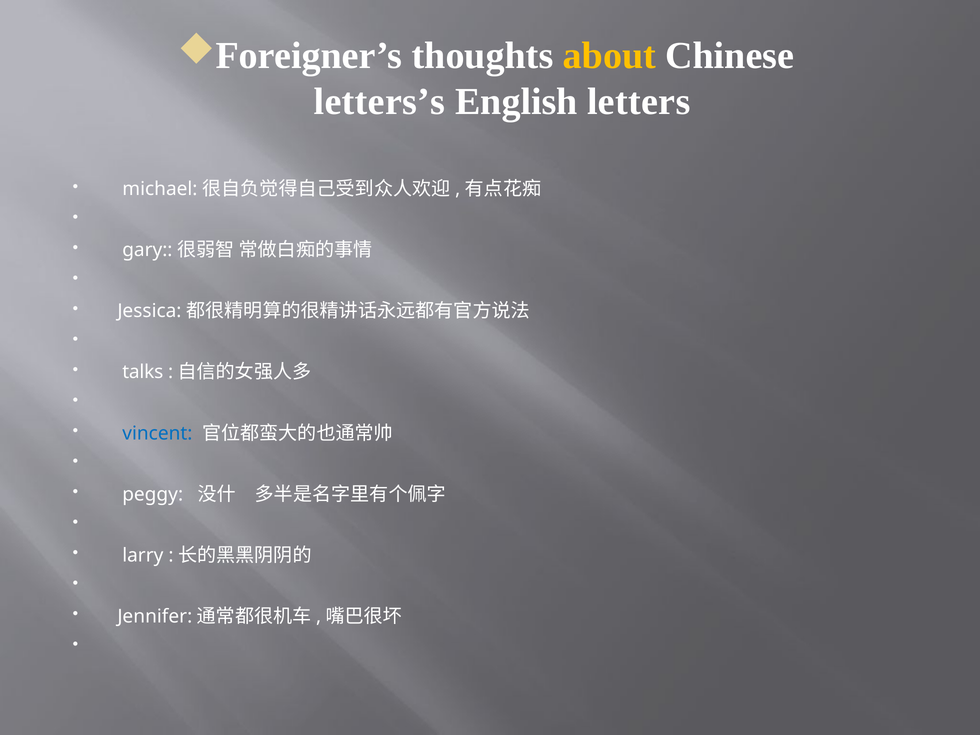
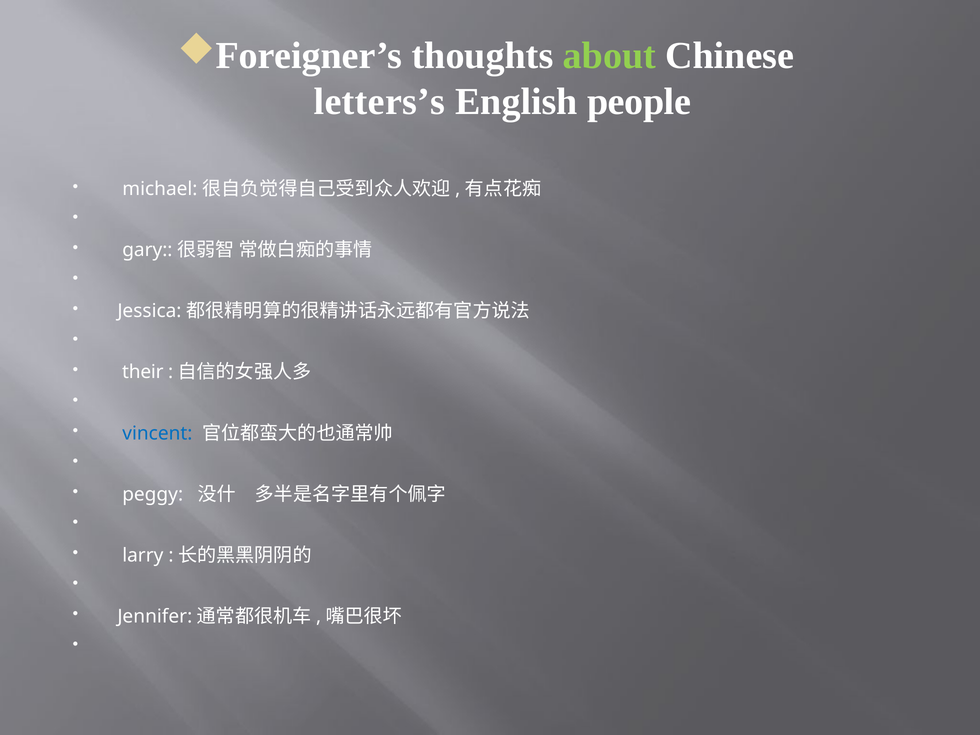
about colour: yellow -> light green (609, 56)
letters: letters -> people (639, 101)
talks: talks -> their (143, 372)
